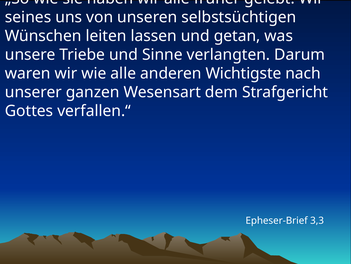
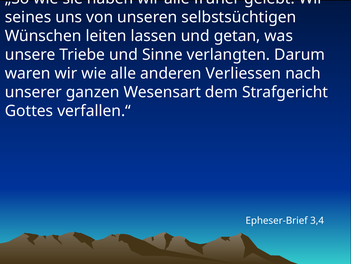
Wichtigste: Wichtigste -> Verliessen (243, 73)
3,3: 3,3 -> 3,4 (317, 220)
